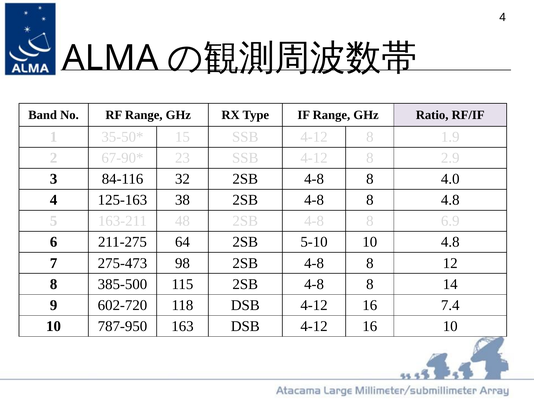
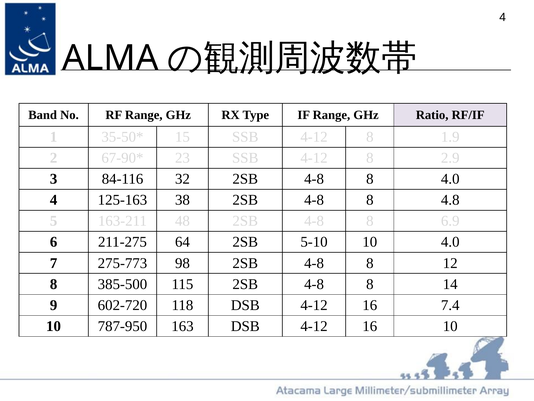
10 4.8: 4.8 -> 4.0 (450, 242)
275-473: 275-473 -> 275-773 (122, 263)
